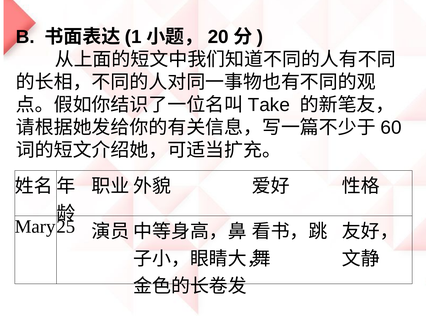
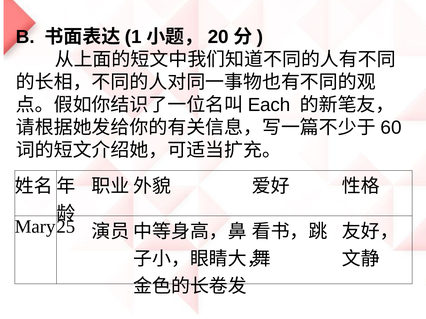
Take: Take -> Each (269, 105)
